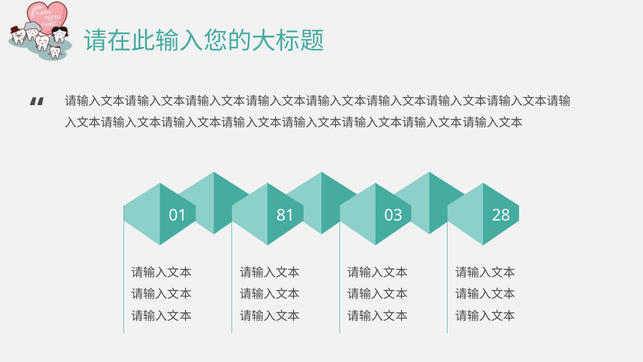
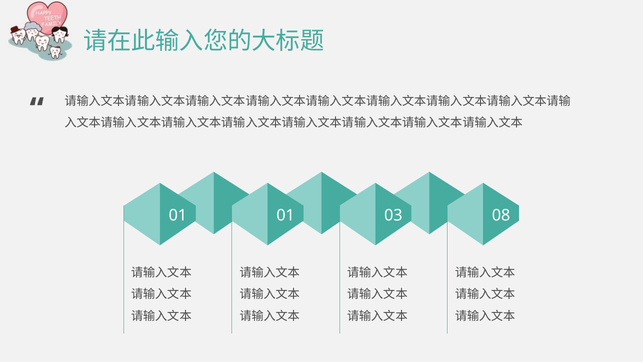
01 81: 81 -> 01 (286, 215)
28: 28 -> 08 (501, 215)
